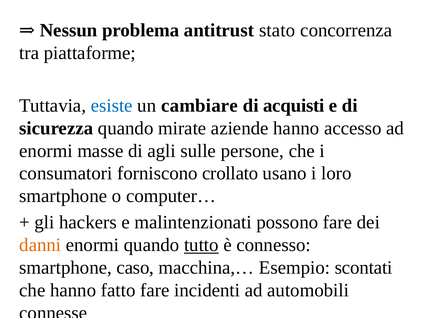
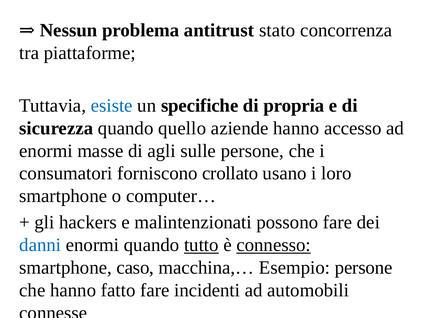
cambiare: cambiare -> specifiche (200, 106)
acquisti: acquisti -> propria (294, 106)
mirate: mirate -> quello (182, 128)
danni colour: orange -> blue (40, 245)
connesso underline: none -> present (274, 245)
Esempio scontati: scontati -> persone (364, 268)
